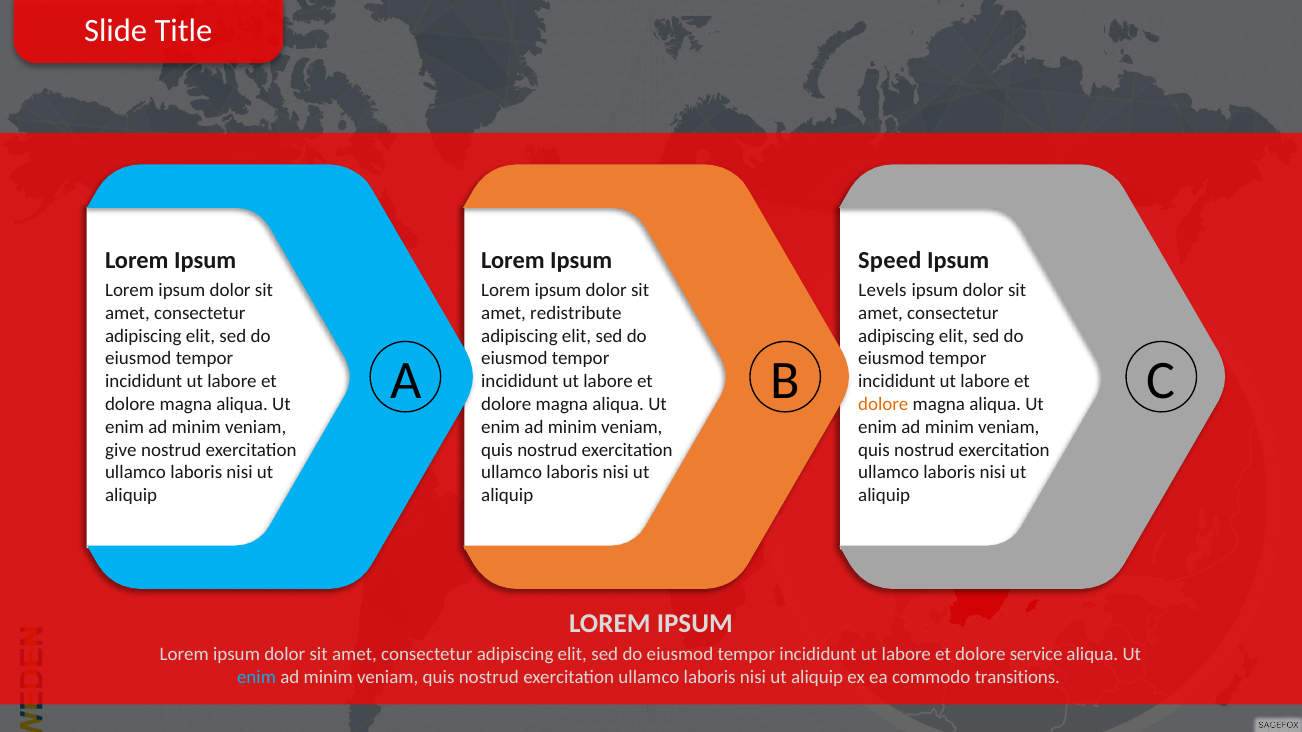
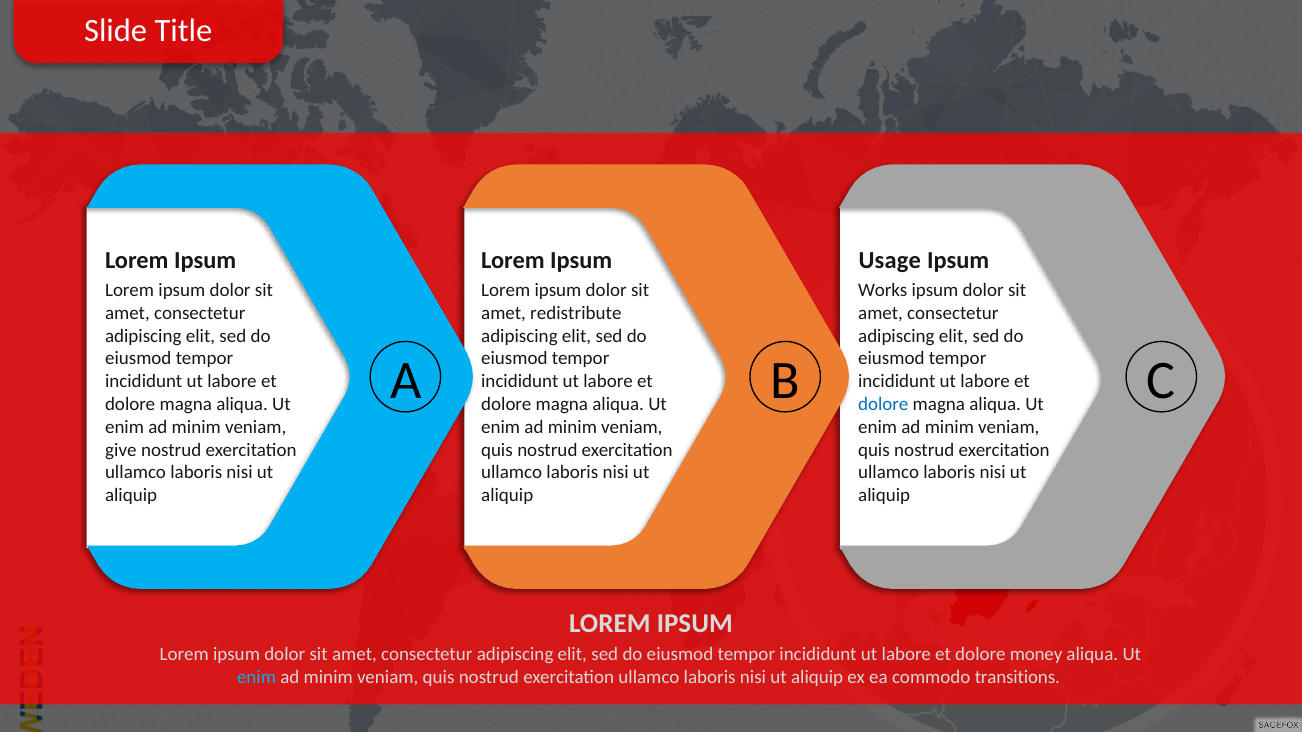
Speed: Speed -> Usage (890, 261)
Levels: Levels -> Works (883, 290)
dolore colour: orange -> blue (883, 404)
service: service -> money (1036, 655)
